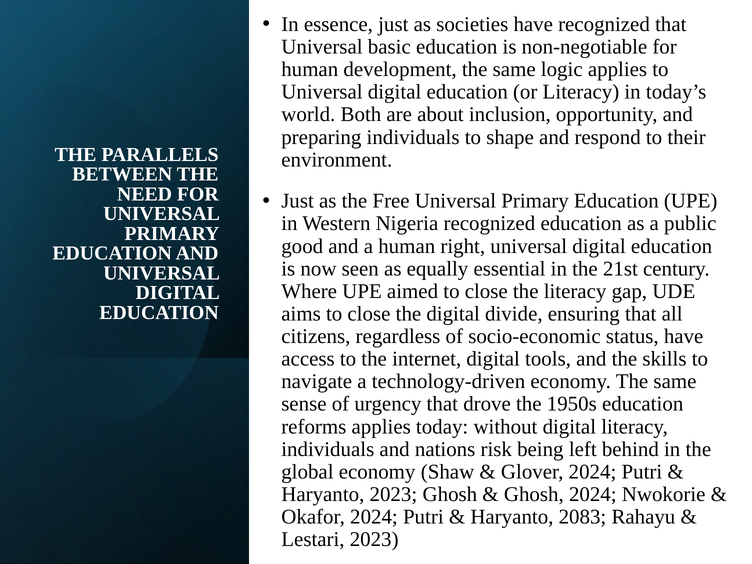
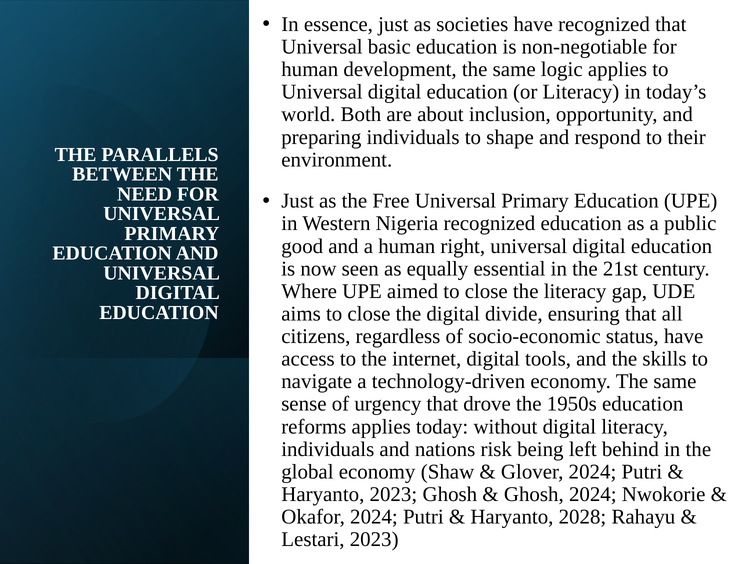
2083: 2083 -> 2028 (582, 517)
